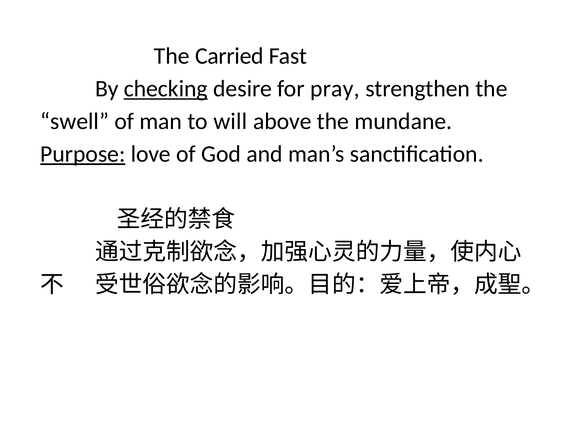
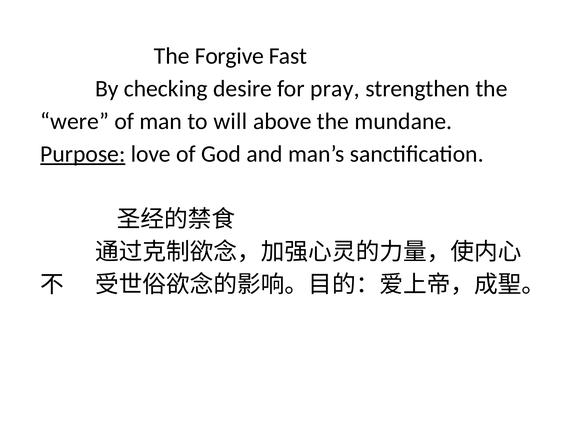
Carried: Carried -> Forgive (229, 56)
checking underline: present -> none (166, 89)
swell: swell -> were (75, 121)
